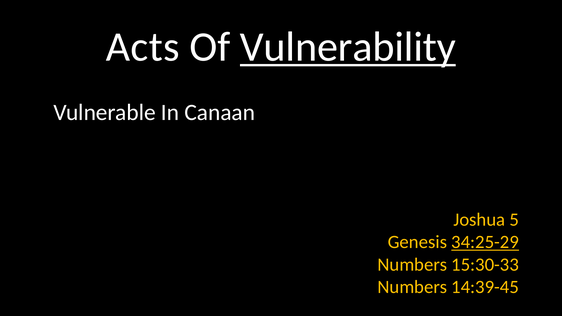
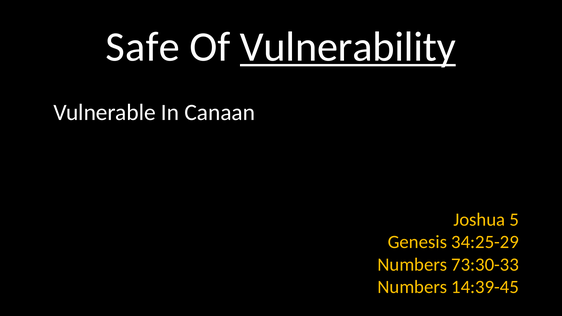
Acts: Acts -> Safe (143, 47)
34:25-29 underline: present -> none (485, 242)
15:30-33: 15:30-33 -> 73:30-33 (485, 265)
